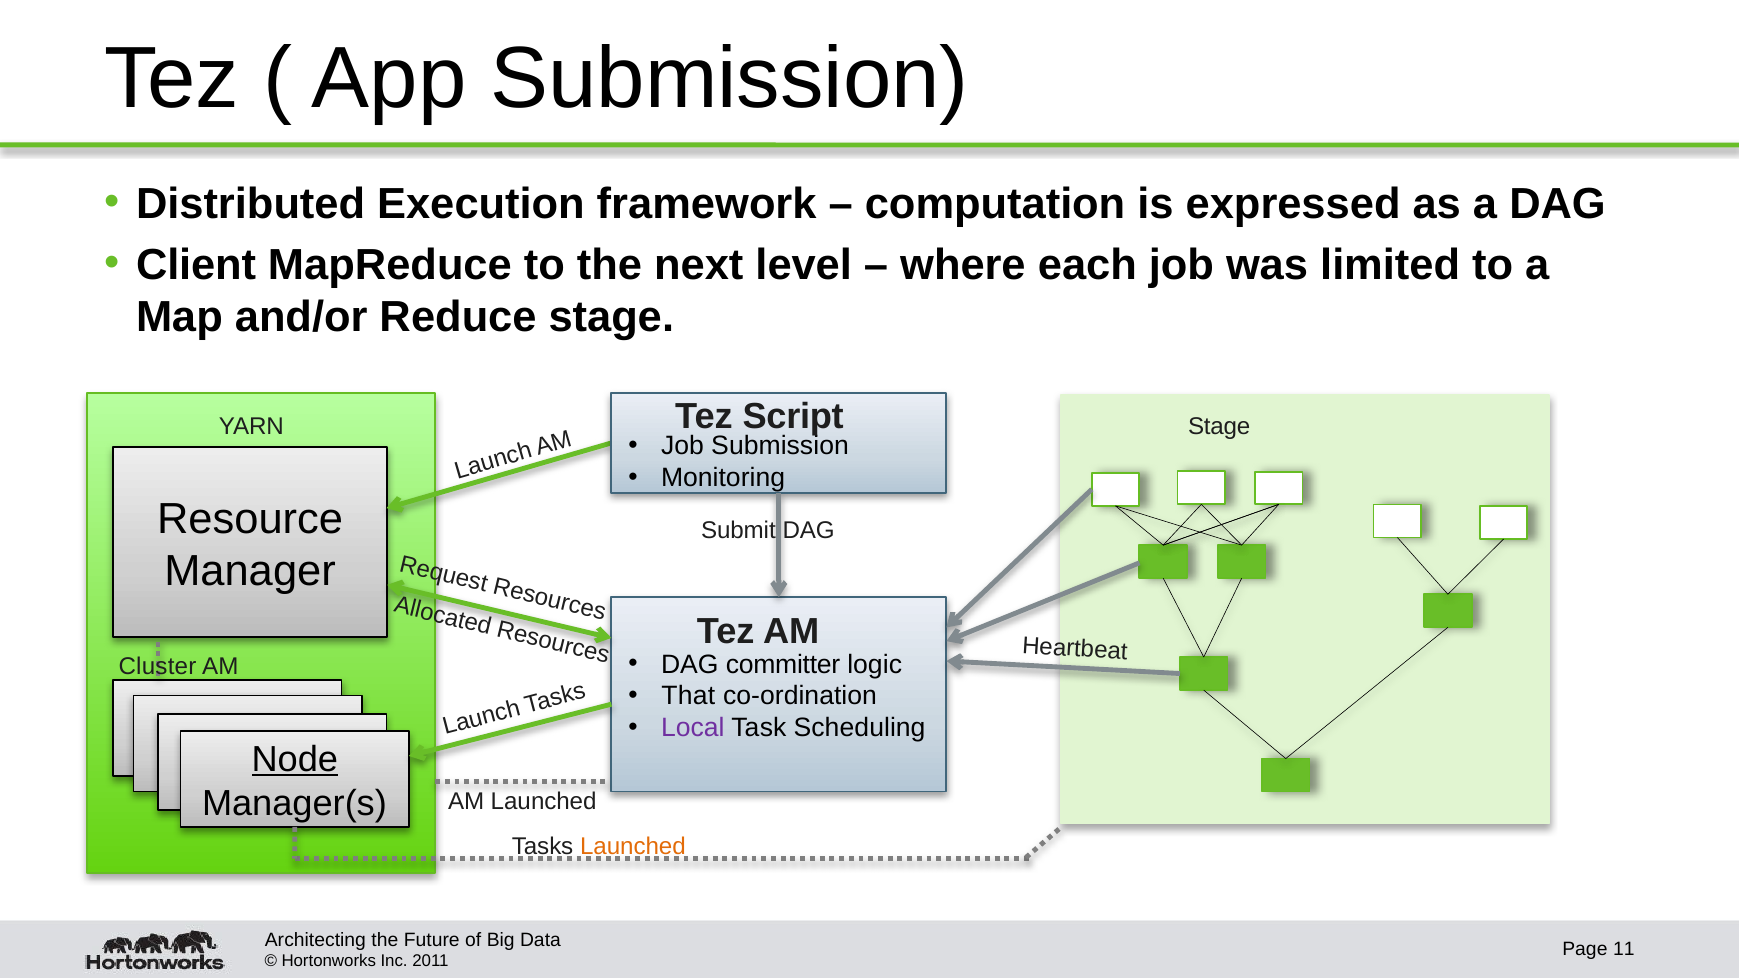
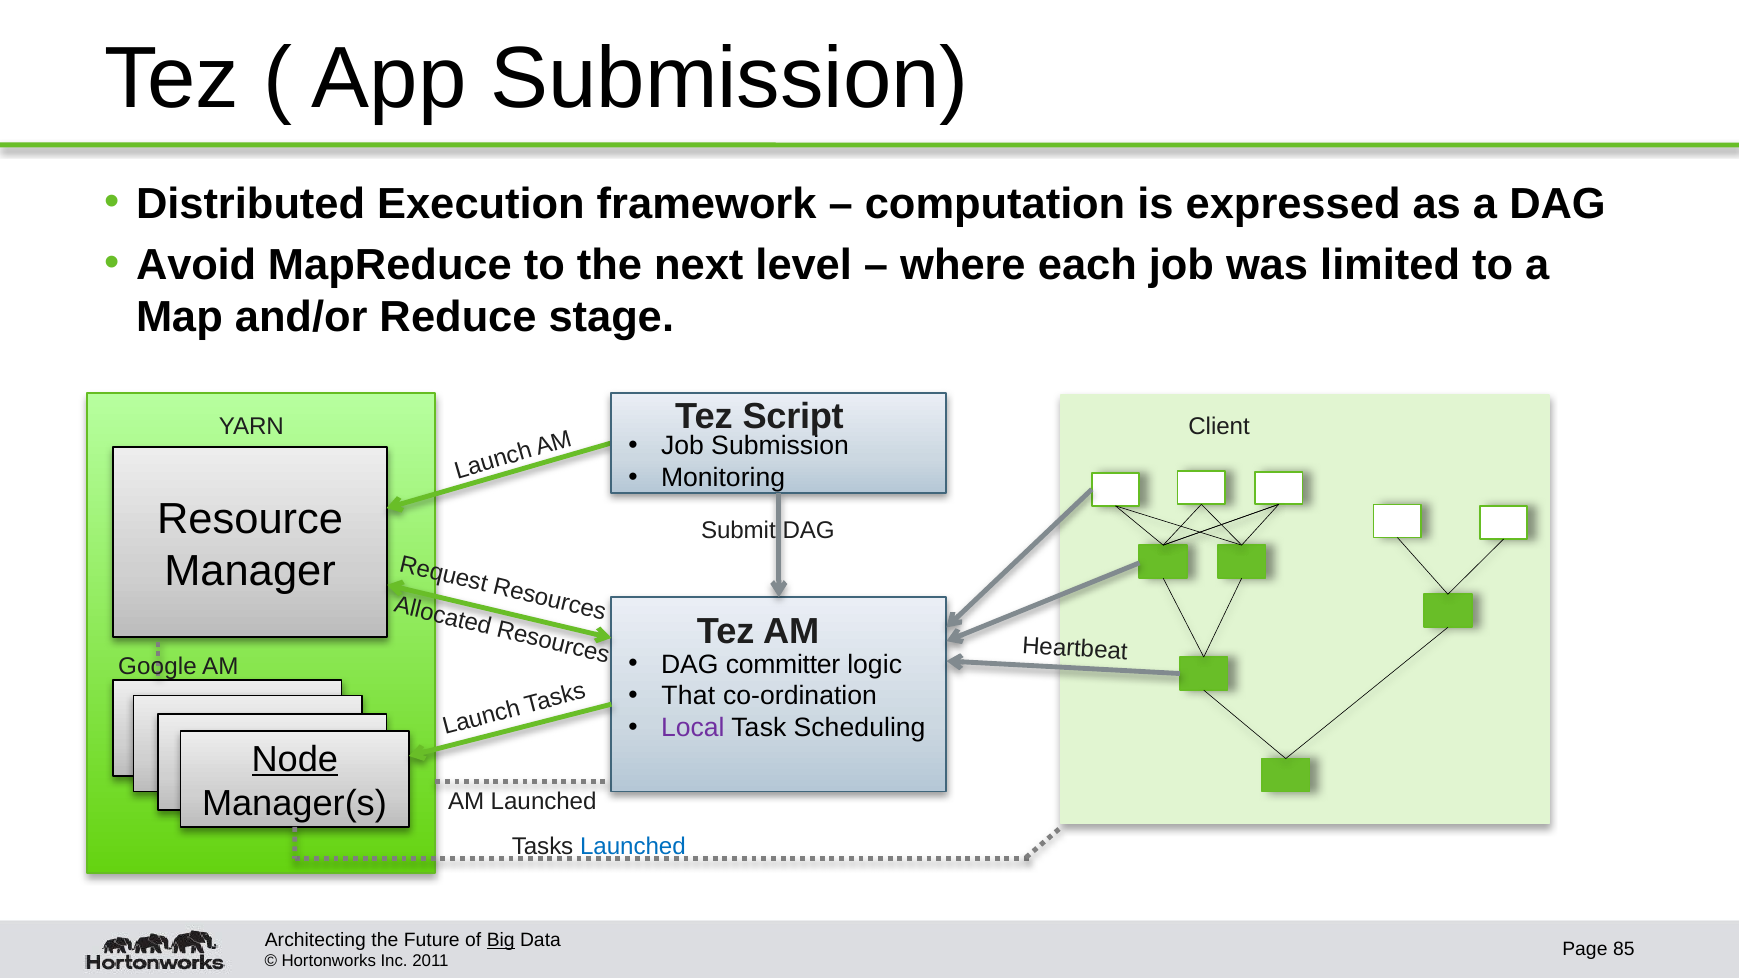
Client: Client -> Avoid (196, 265)
YARN Stage: Stage -> Client (1219, 426)
Cluster: Cluster -> Google (158, 666)
Launched colour: orange -> blue (633, 847)
Big underline: none -> present (501, 941)
11: 11 -> 85 (1624, 950)
